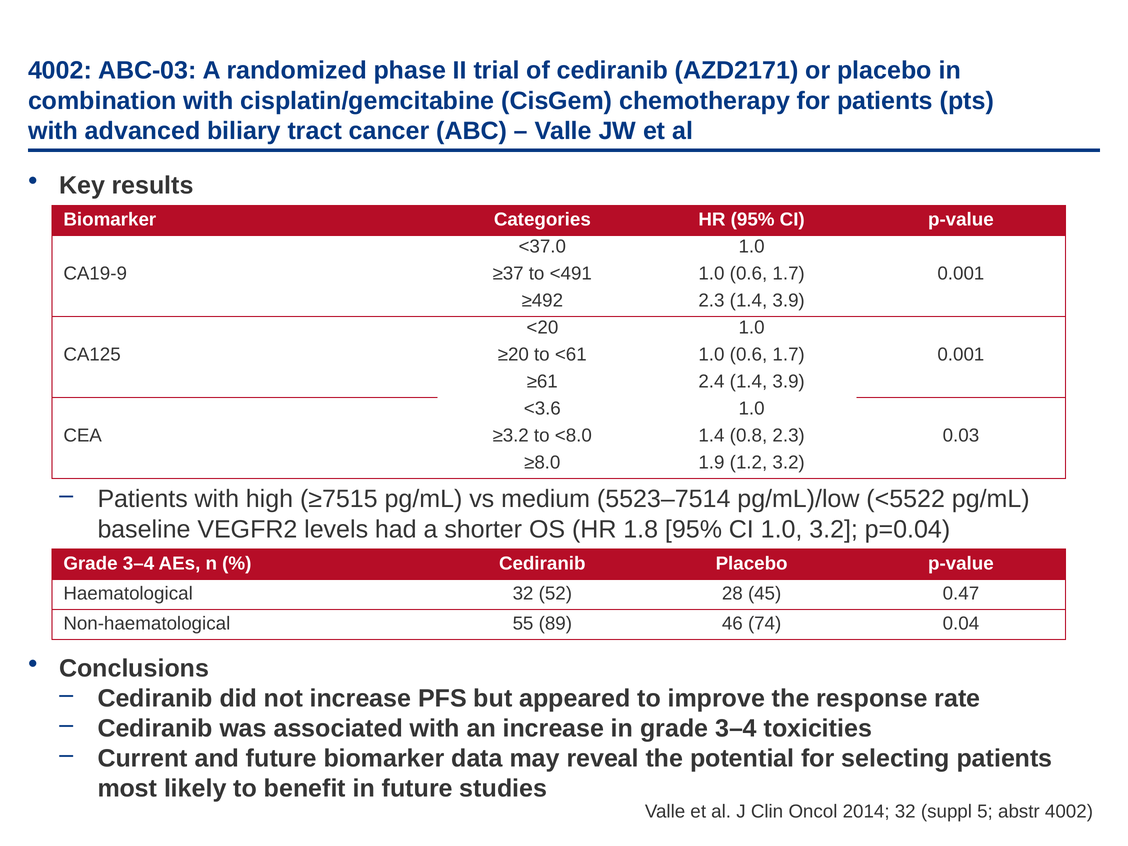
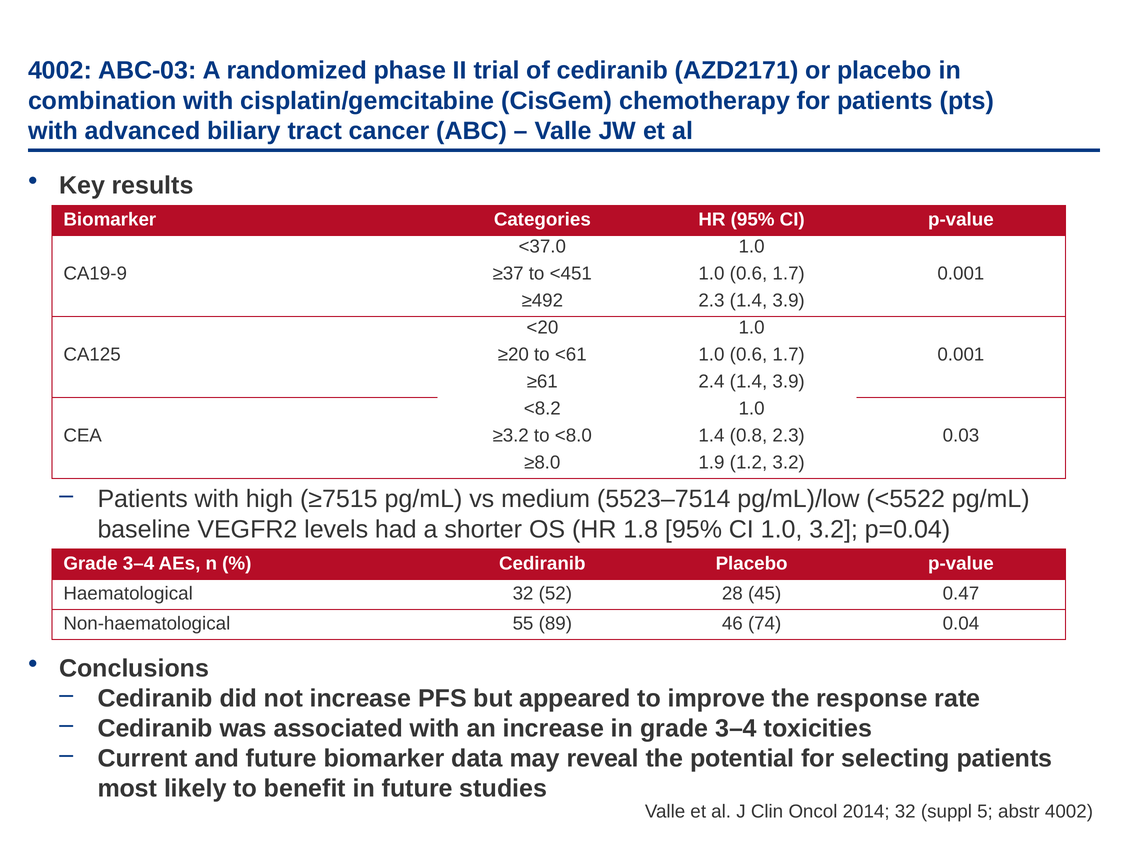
<491: <491 -> <451 (571, 274)
<3.6: <3.6 -> <8.2 (542, 409)
